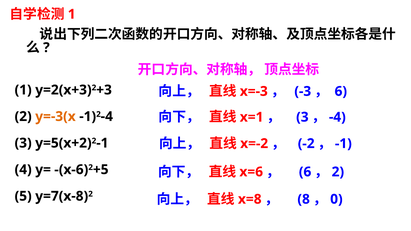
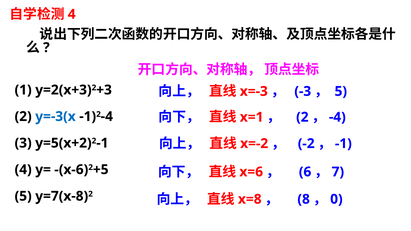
1: 1 -> 4 (72, 14)
6: 6 -> 5 (341, 91)
3: 3 -> 2 (302, 117)
y=-3(x colour: orange -> blue (55, 117)
2: 2 -> 7 (338, 172)
